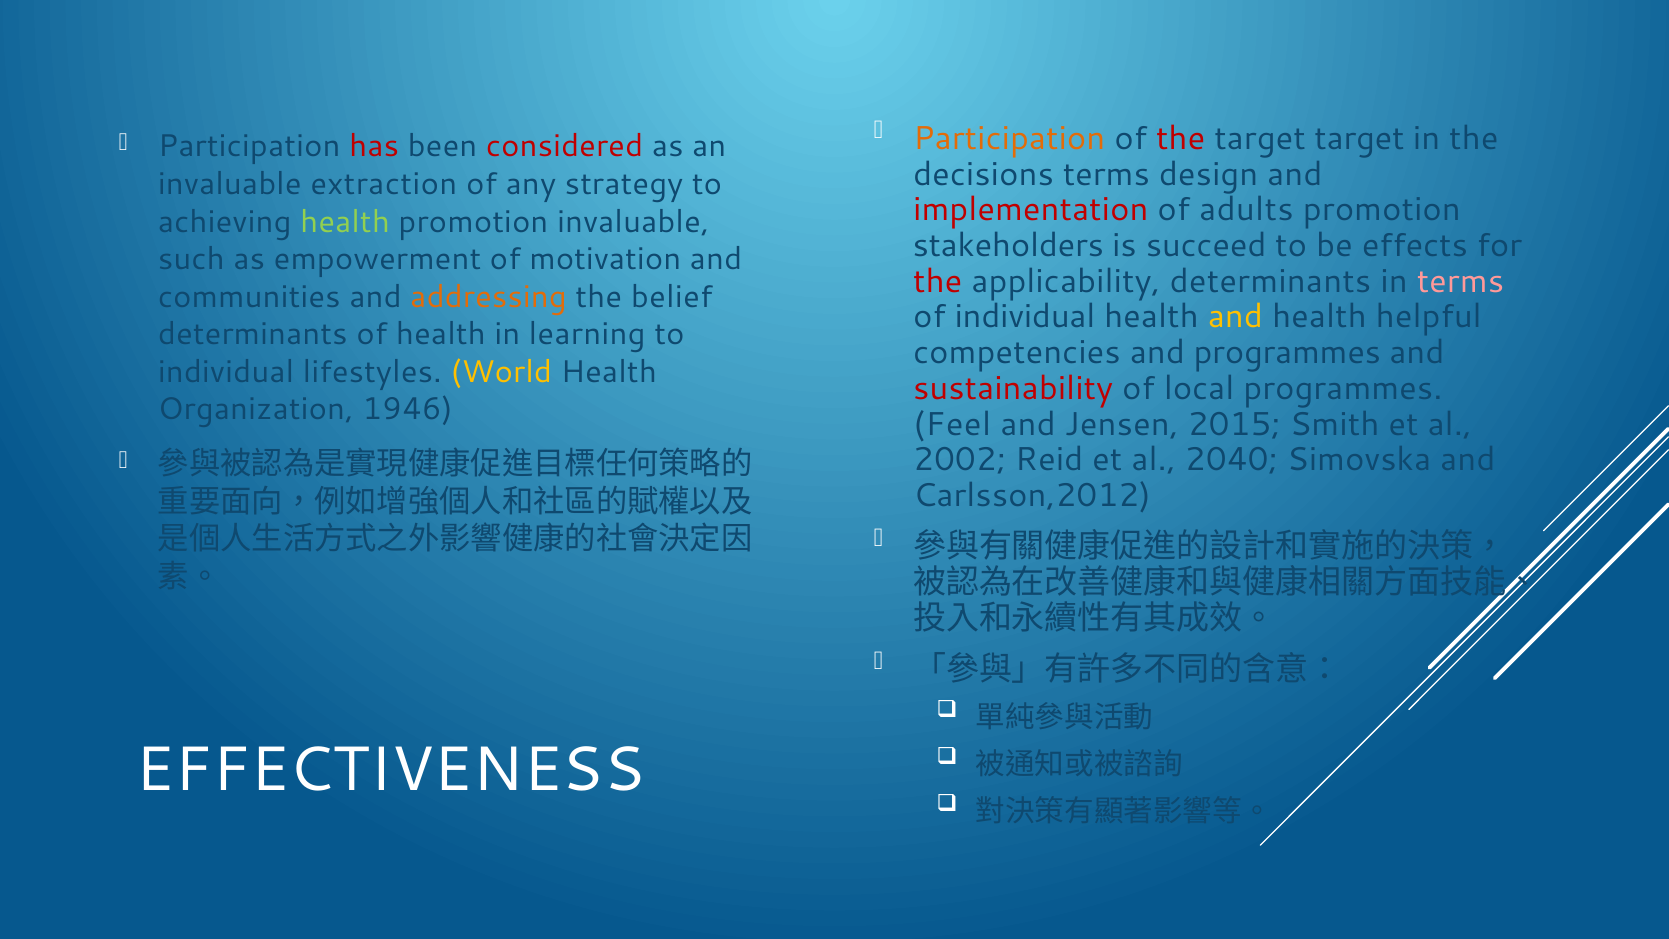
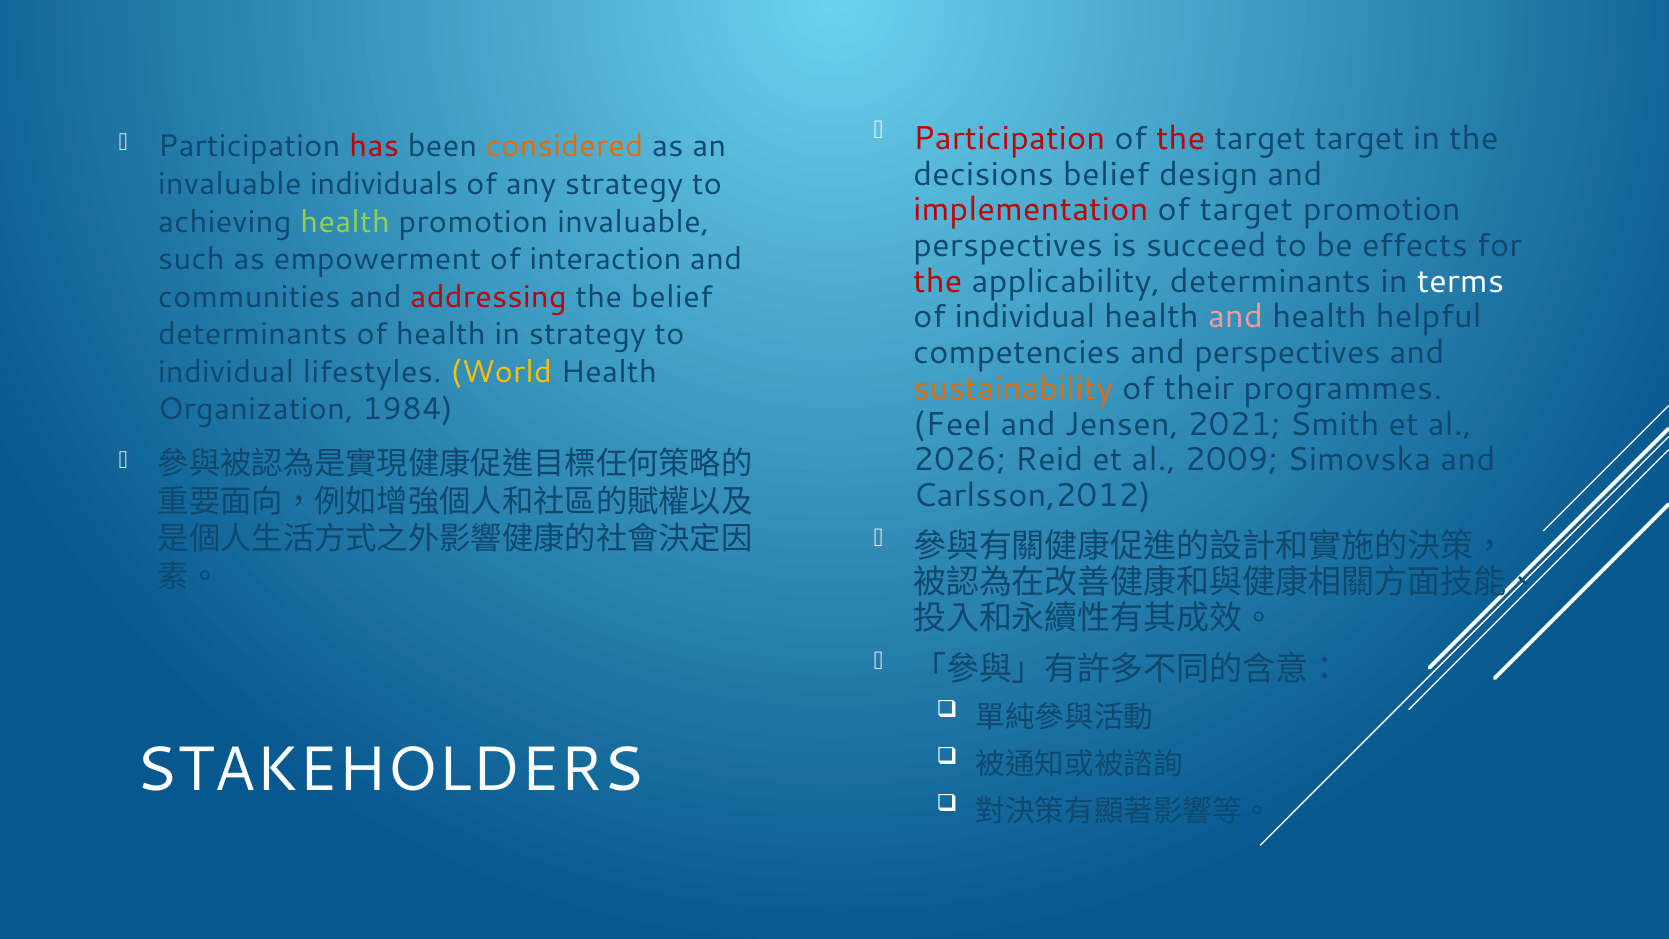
Participation colour: orange -> red (1009, 139)
considered colour: red -> orange (565, 147)
decisions terms: terms -> belief (1106, 174)
extraction: extraction -> individuals (384, 184)
of adults: adults -> target (1246, 210)
stakeholders: stakeholders -> perspectives (1008, 246)
motivation: motivation -> interaction (605, 259)
terms colour: pink -> white (1460, 281)
addressing colour: orange -> red (489, 297)
and colour: yellow -> pink (1235, 317)
in learning: learning -> strategy (587, 334)
and programmes: programmes -> perspectives (1287, 353)
sustainability colour: red -> orange (1013, 388)
local: local -> their (1199, 388)
1946: 1946 -> 1984 (408, 409)
2015: 2015 -> 2021 (1234, 424)
2002: 2002 -> 2026 (960, 460)
2040: 2040 -> 2009 (1231, 460)
EFFECTIVENESS: EFFECTIVENESS -> STAKEHOLDERS (390, 769)
